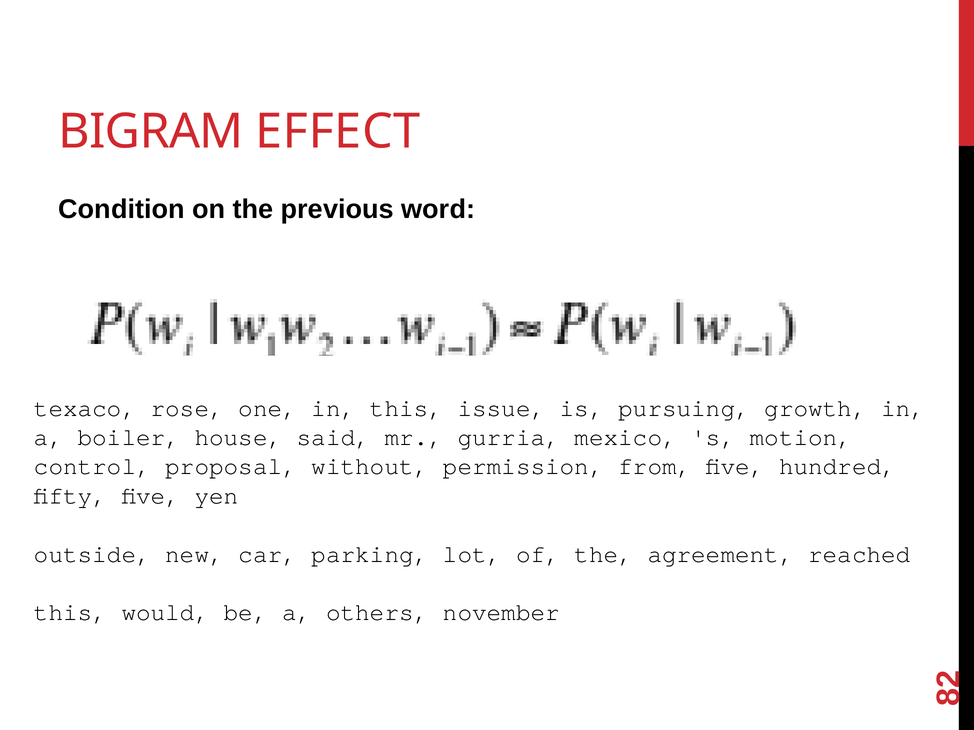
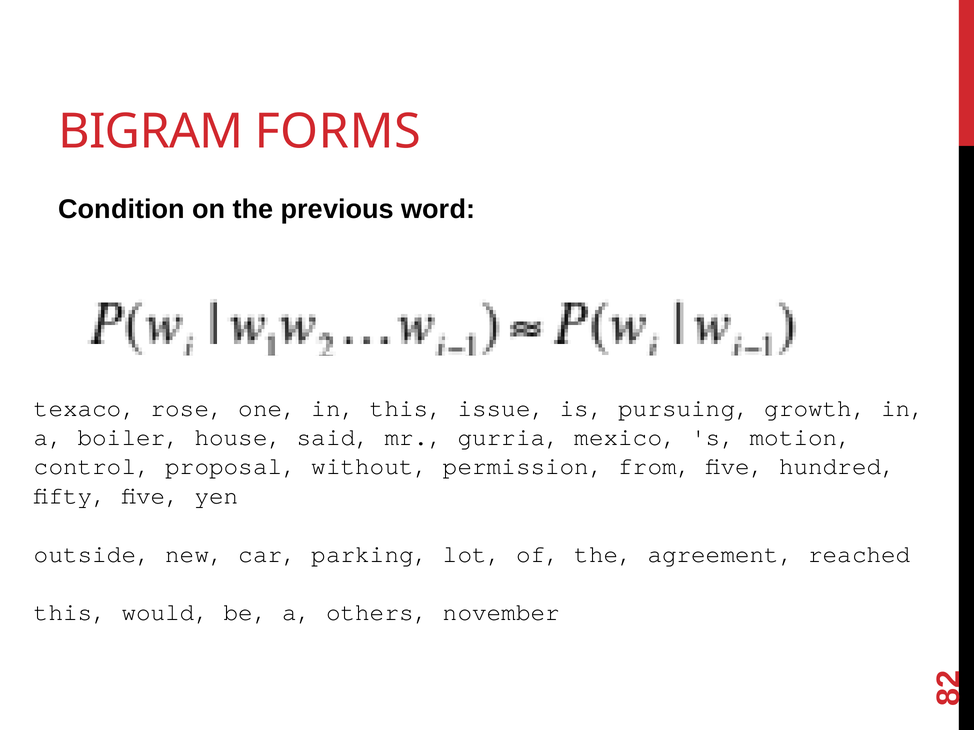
EFFECT: EFFECT -> FORMS (338, 132)
